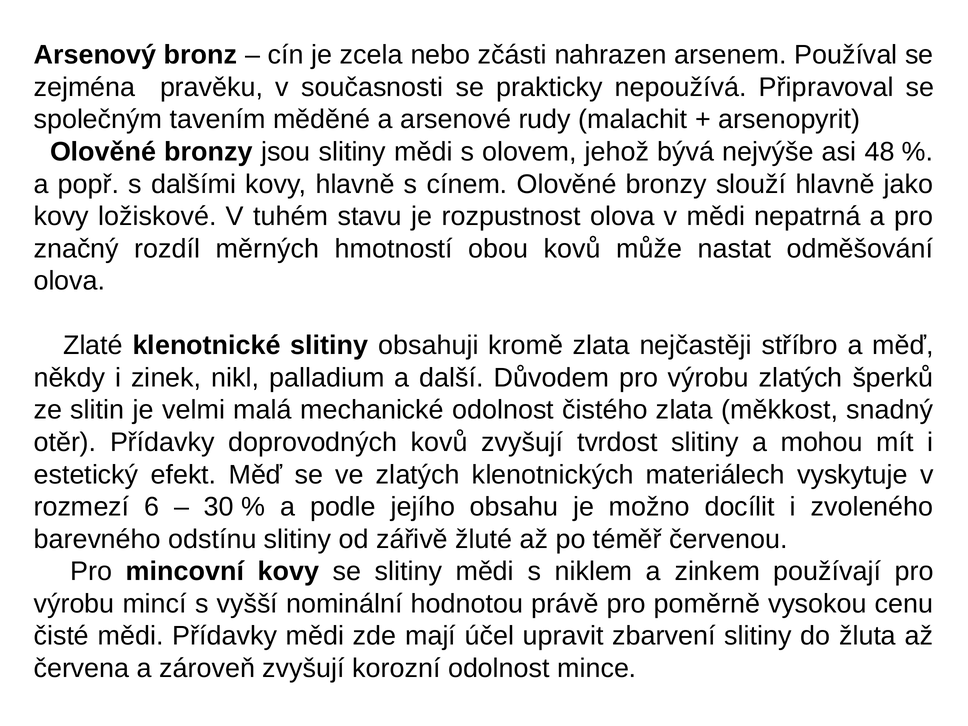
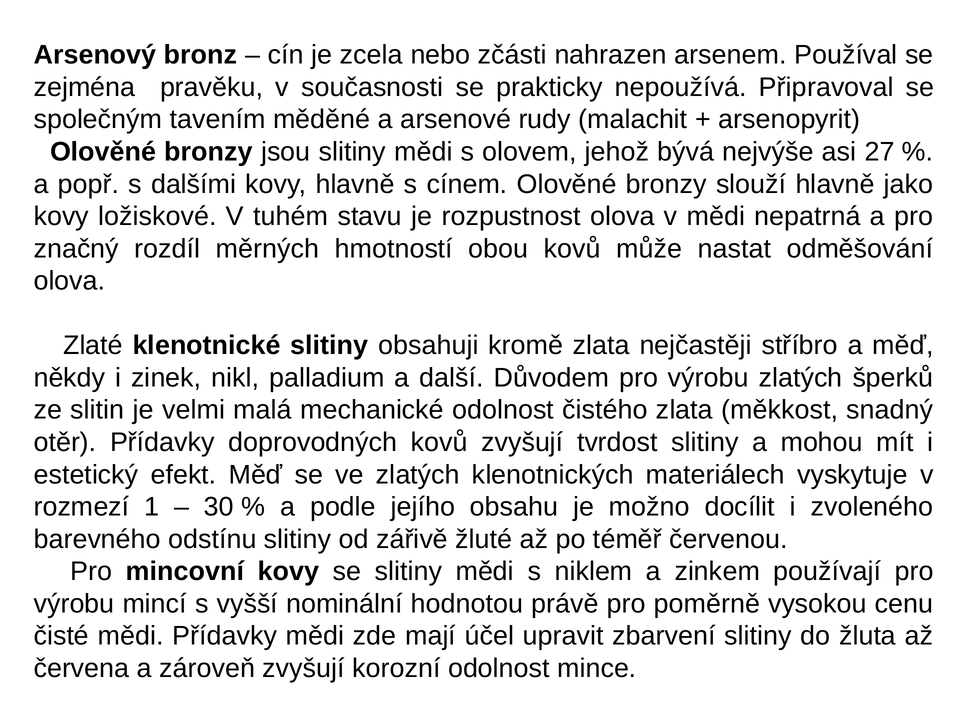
48: 48 -> 27 (880, 152)
6: 6 -> 1 (152, 507)
